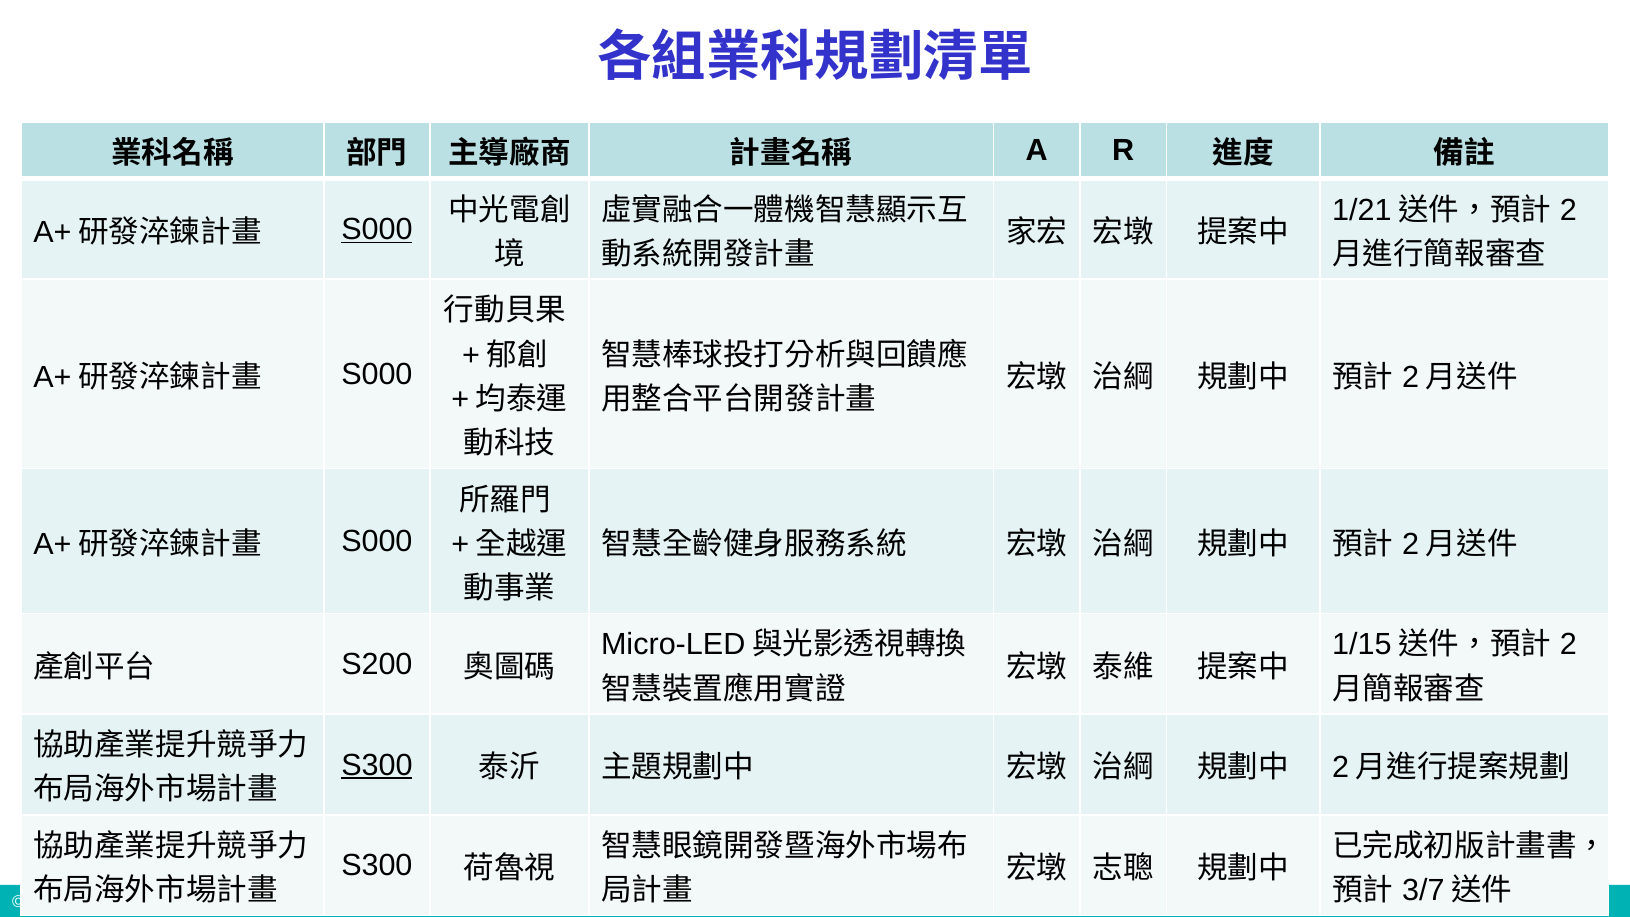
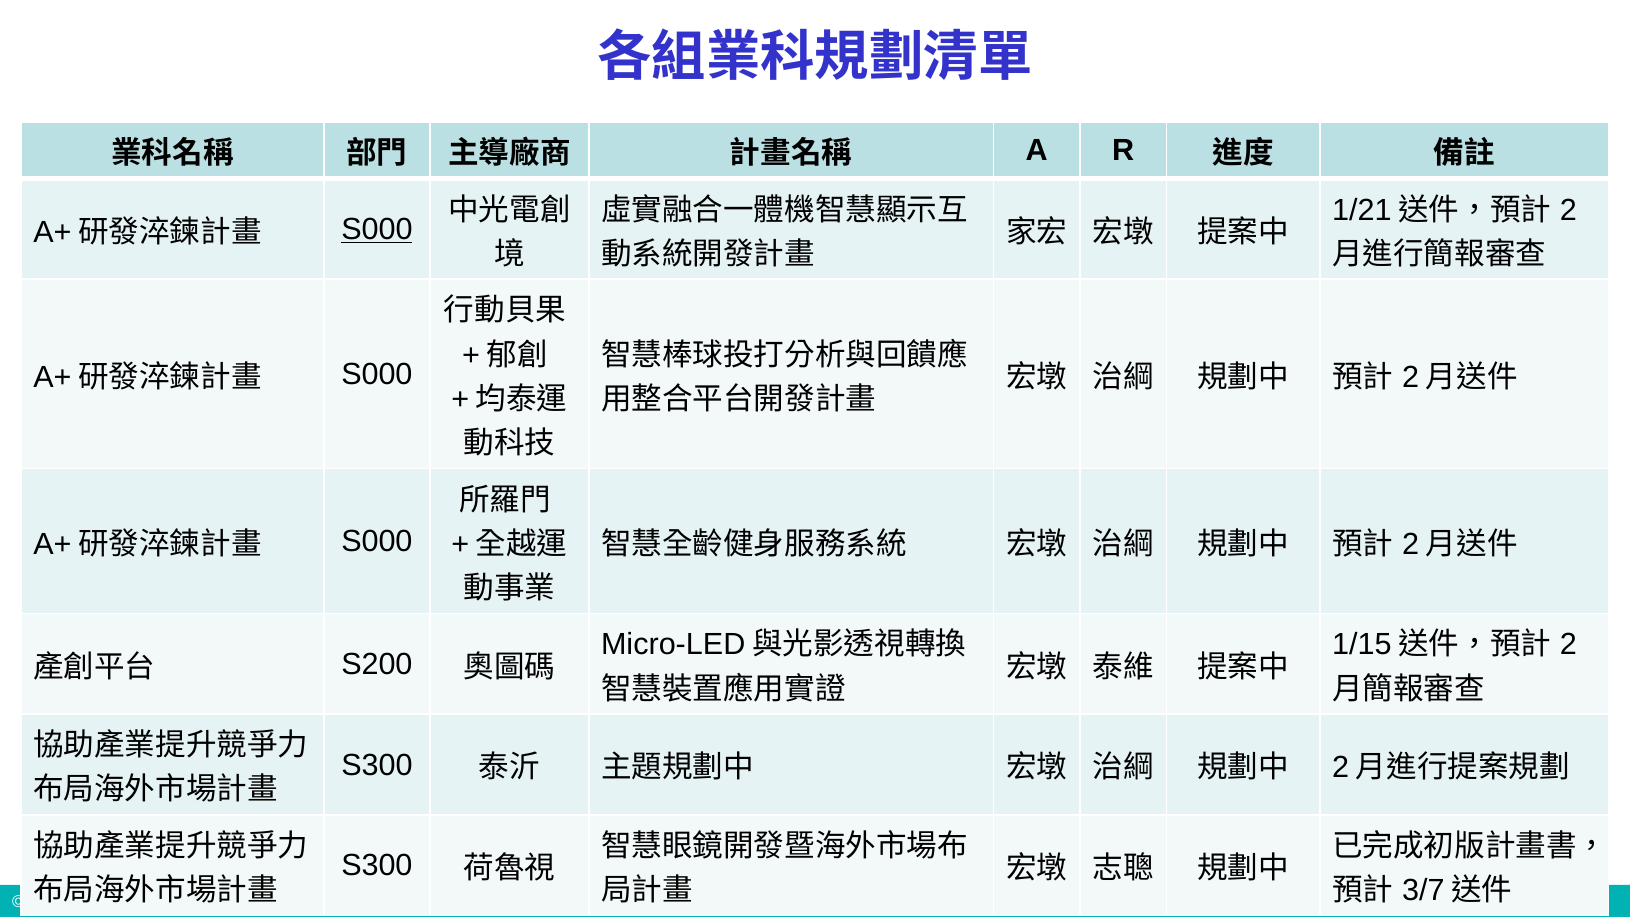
S300 underline: present -> none (377, 765)
